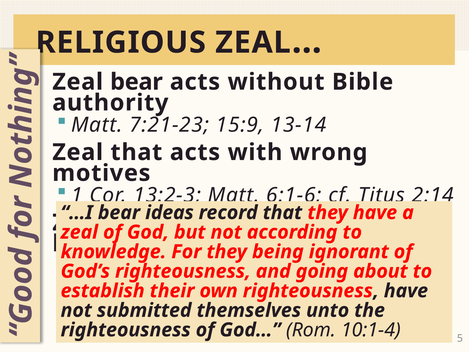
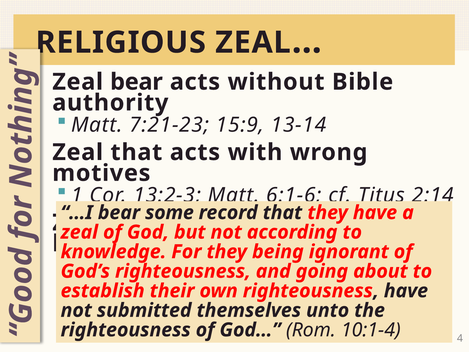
ideas: ideas -> some (170, 212)
5: 5 -> 4 (460, 338)
